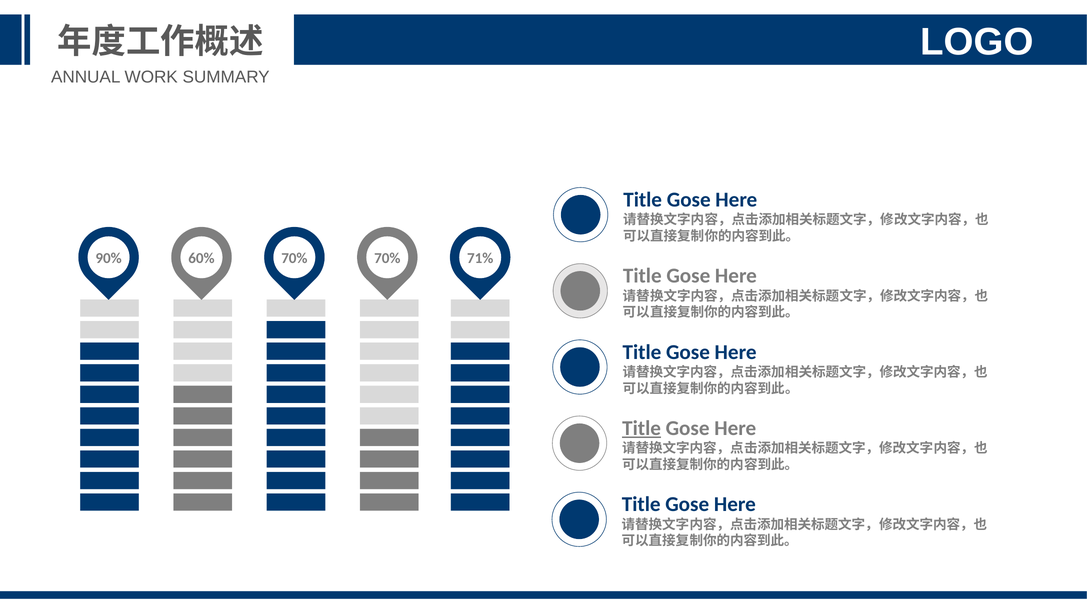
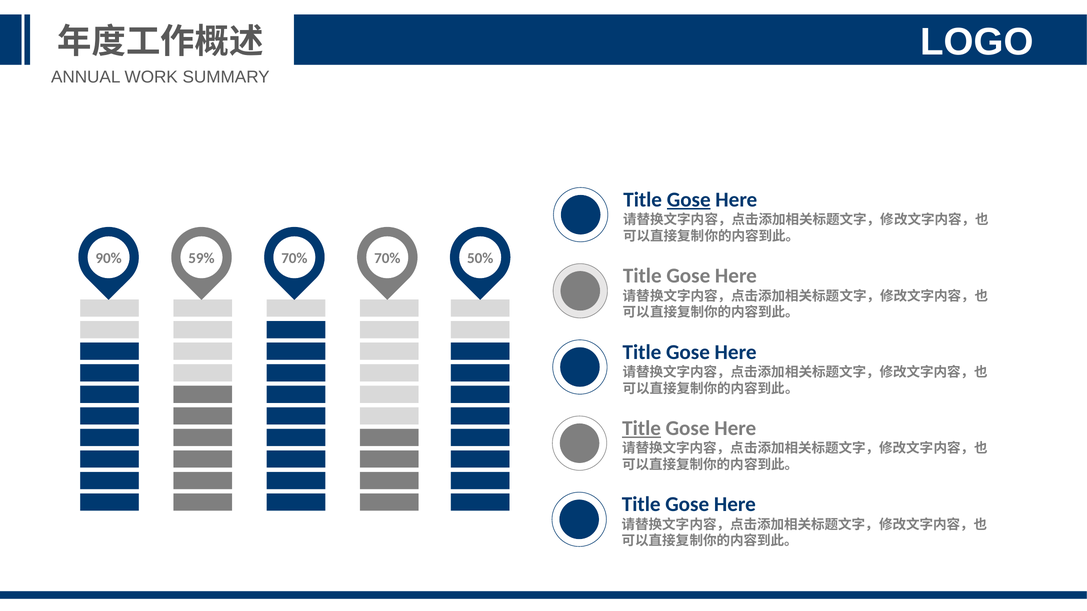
Gose underline: none -> present (689, 200)
60%: 60% -> 59% (202, 258)
71%: 71% -> 50% (480, 258)
